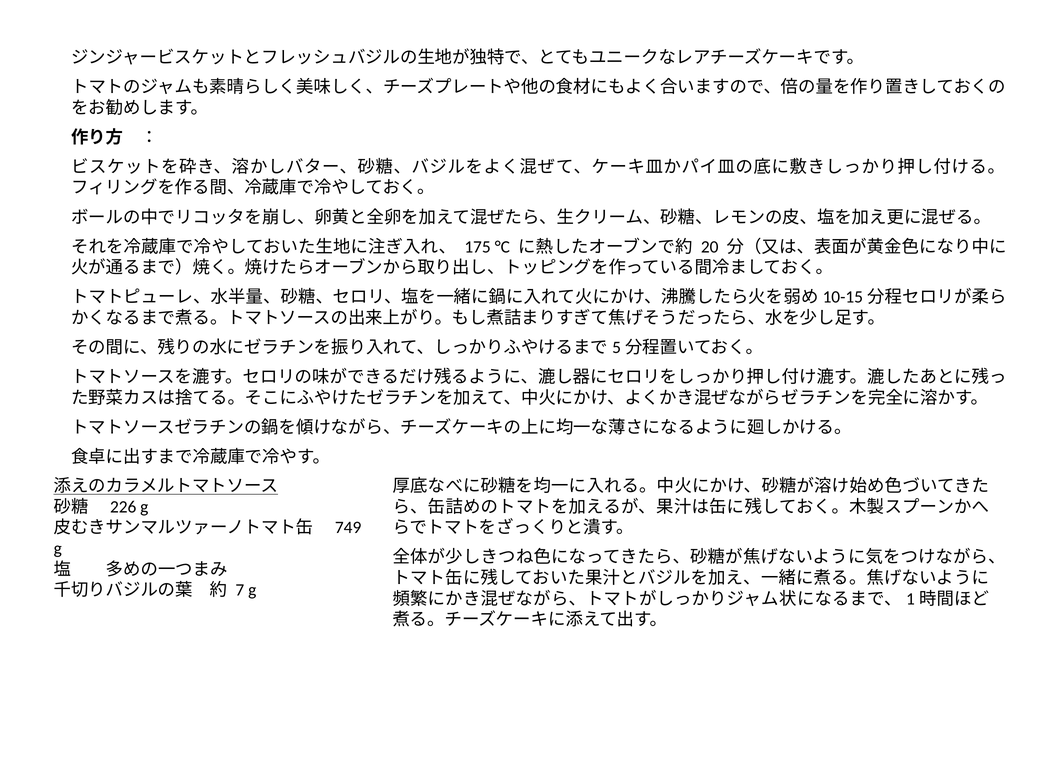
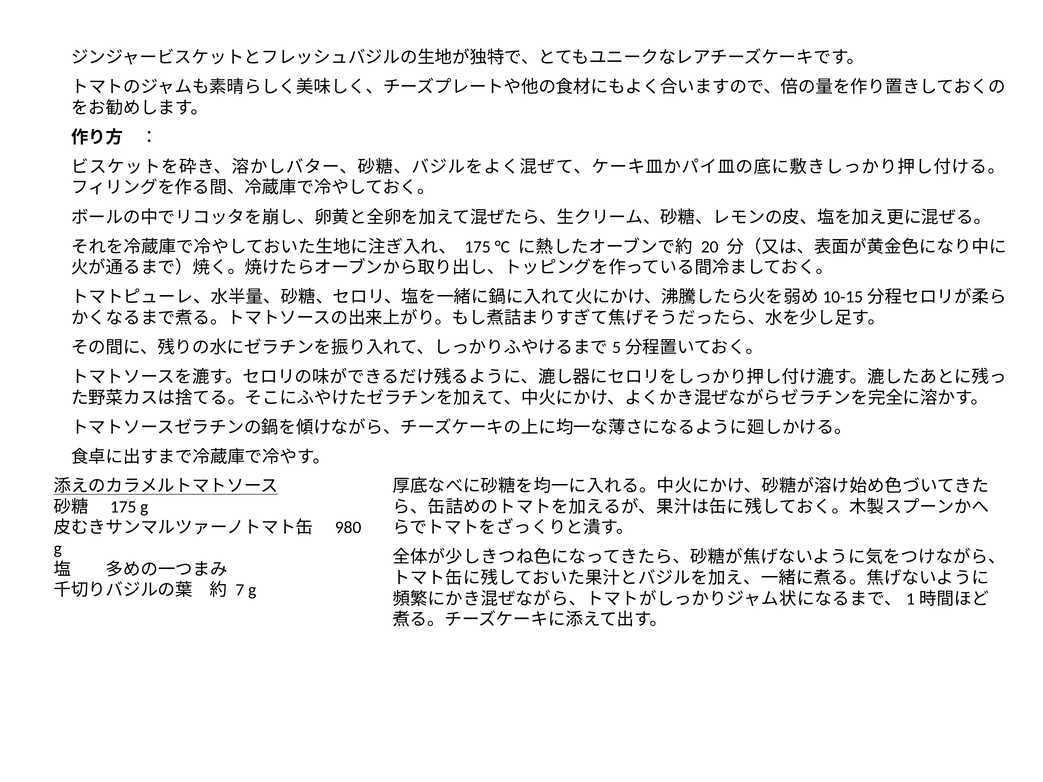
226: 226 -> 175 (123, 507)
749: 749 -> 980 (348, 528)
